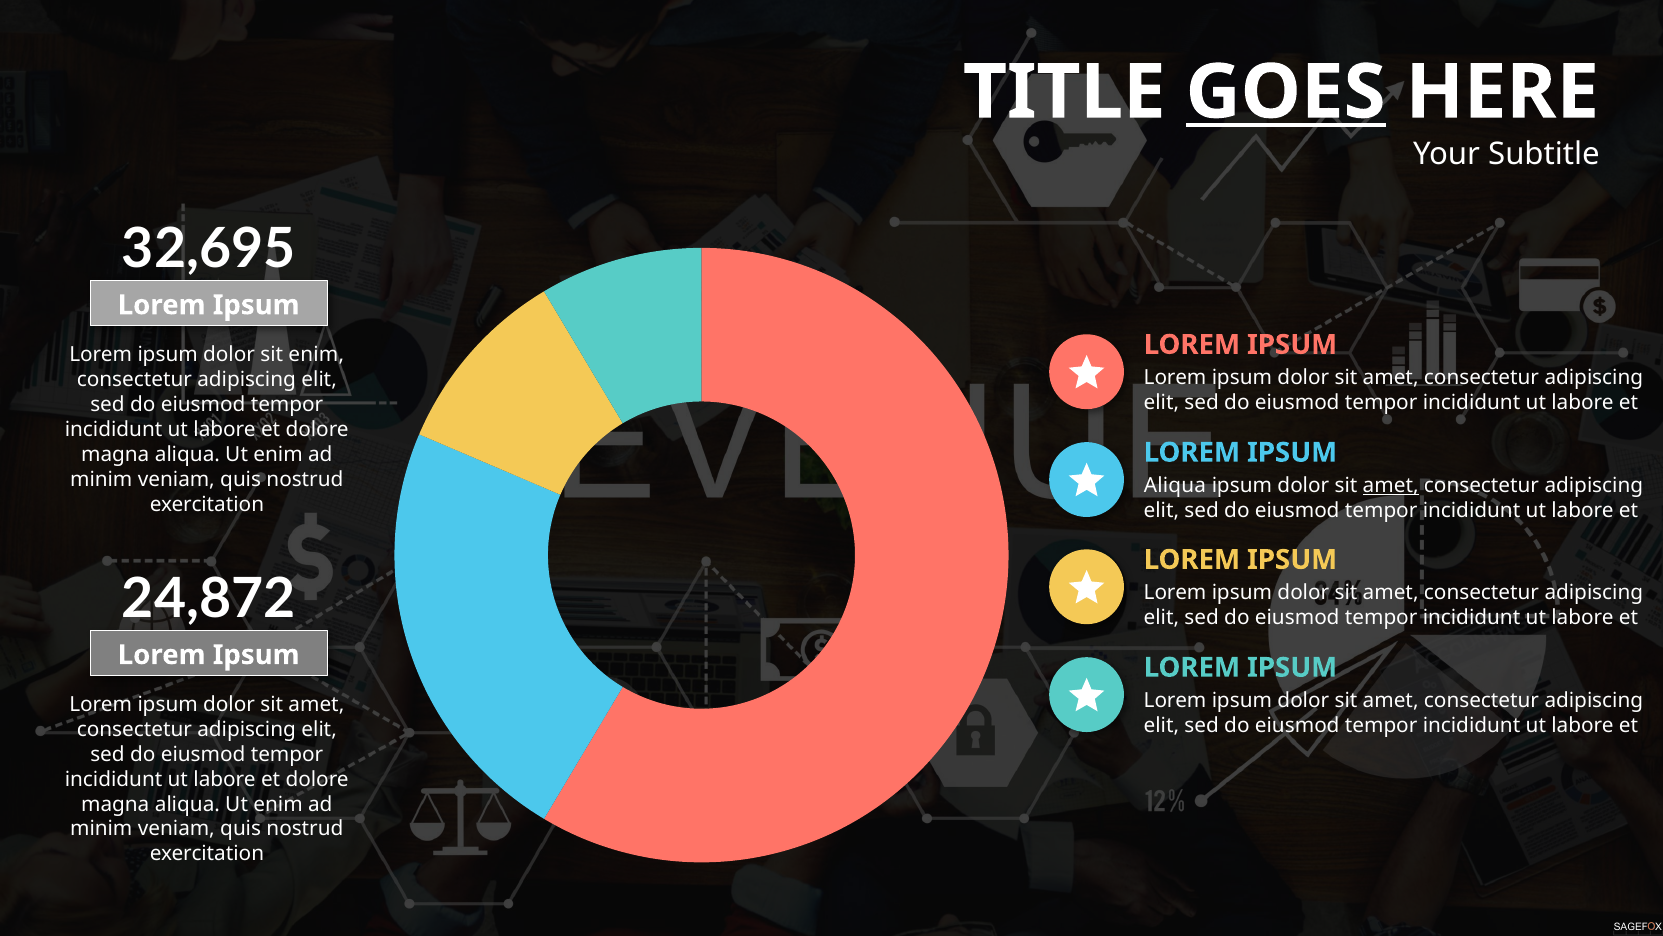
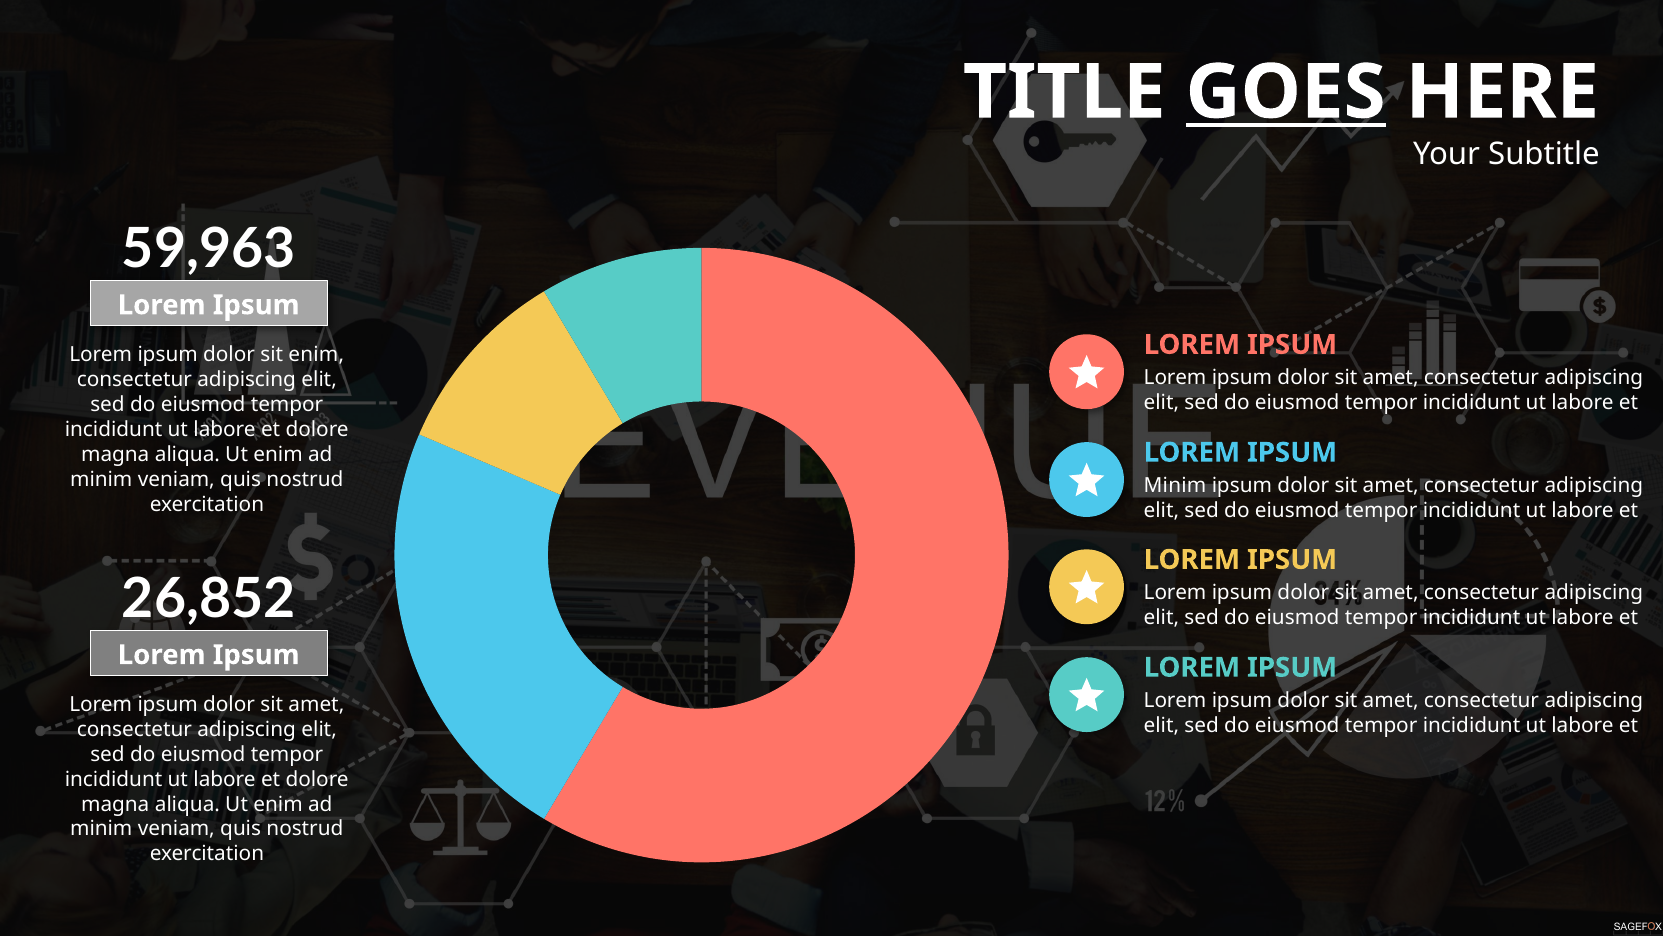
32,695: 32,695 -> 59,963 (209, 249)
Aliqua: Aliqua -> Minim (1175, 485)
amet underline: present -> none (1391, 485)
24,872: 24,872 -> 26,852 (209, 599)
